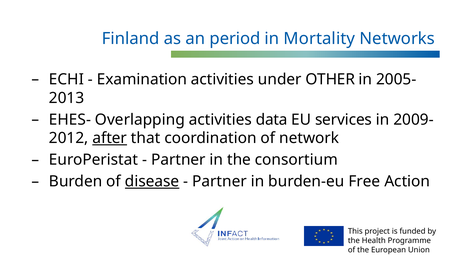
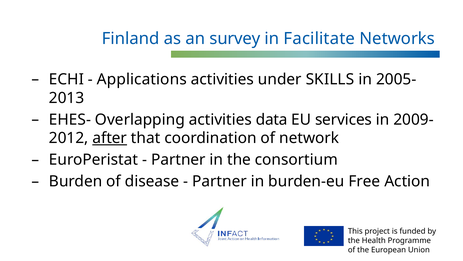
period: period -> survey (235, 39)
Mortality: Mortality -> Facilitate (319, 39)
Examination: Examination -> Applications (142, 79)
OTHER: OTHER -> SKILLS (330, 79)
disease underline: present -> none (152, 181)
